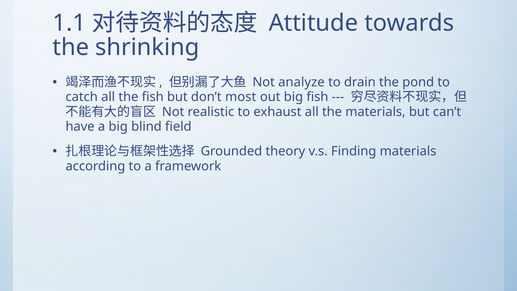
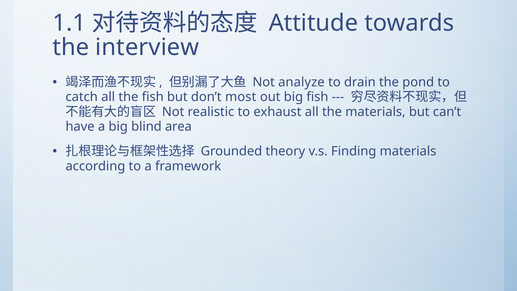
shrinking: shrinking -> interview (147, 47)
field: field -> area (178, 126)
